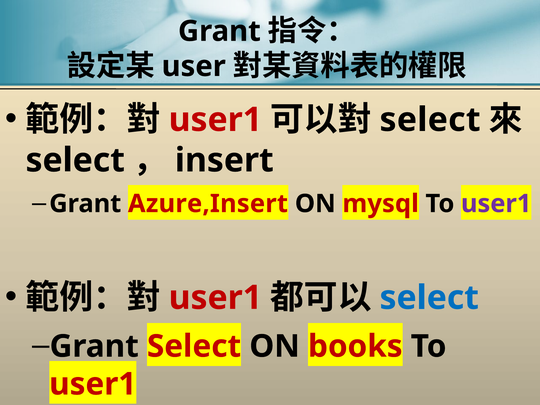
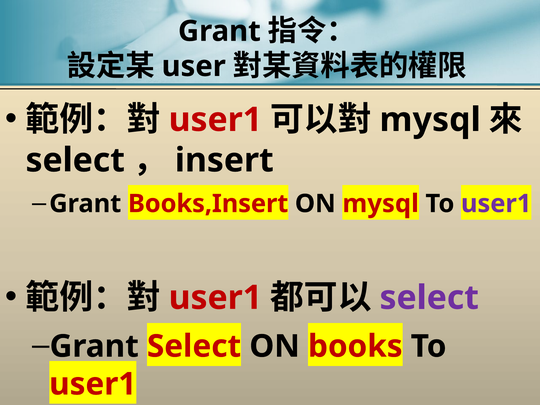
select: select -> mysql (430, 120)
Azure,Insert: Azure,Insert -> Books,Insert (208, 204)
select colour: blue -> purple (429, 298)
